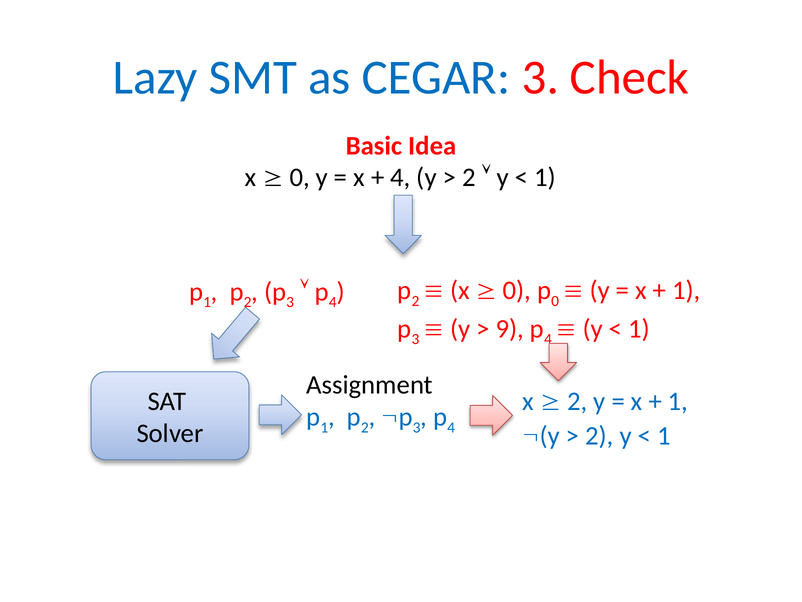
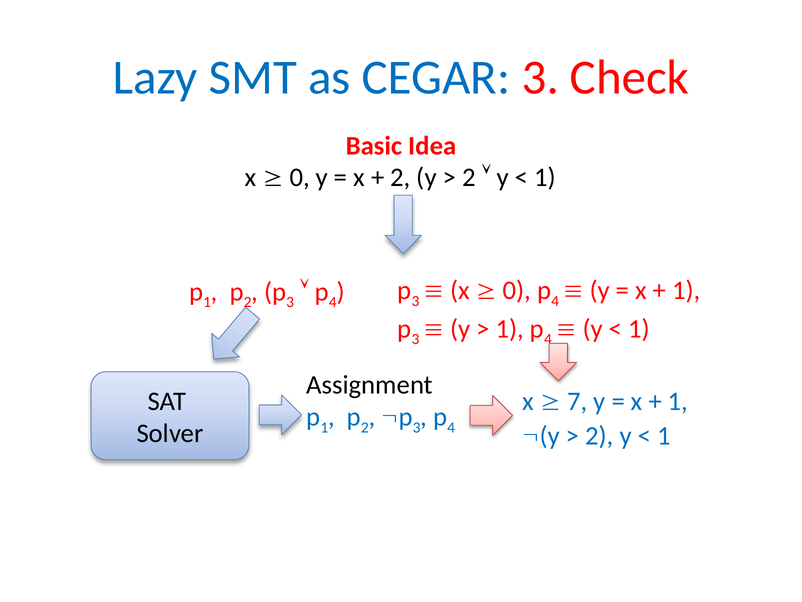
4: 4 -> 2 (400, 177)
2: 2 -> 3 (415, 301)
0: 0 -> 4 (555, 301)
9: 9 -> 1 (510, 329)
2: 2 -> 7 (577, 401)
